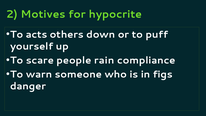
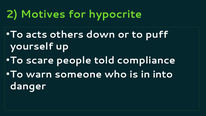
rain: rain -> told (104, 60)
figs: figs -> into (163, 74)
